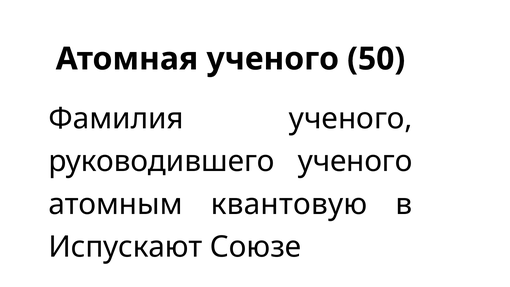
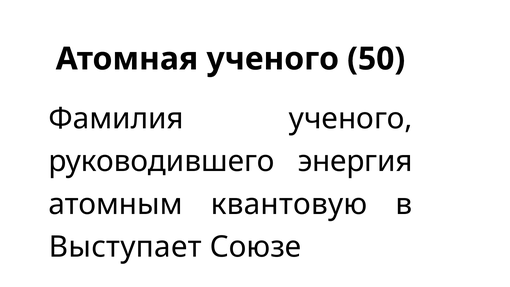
руководившего ученого: ученого -> энергия (355, 161)
Испускают: Испускают -> Выступает (125, 247)
